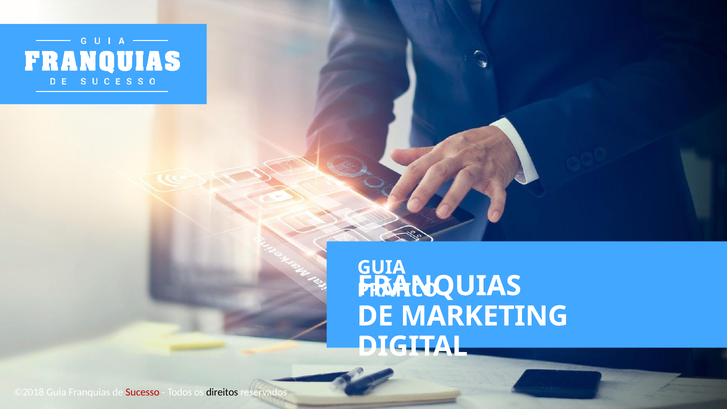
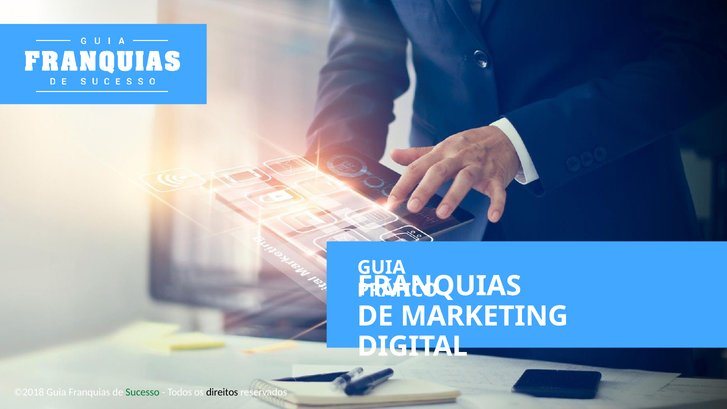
Sucesso colour: red -> green (143, 392)
